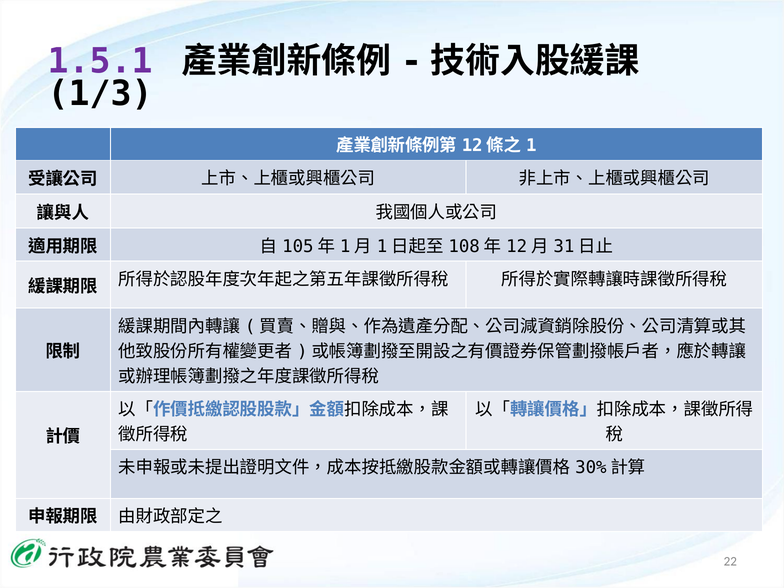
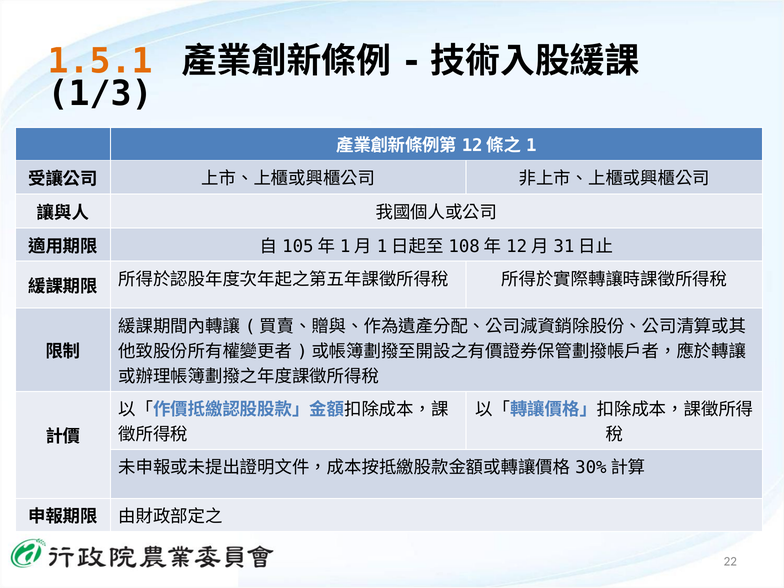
1.5.1 colour: purple -> orange (100, 61)
